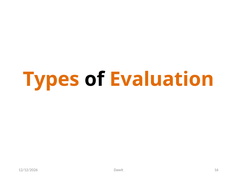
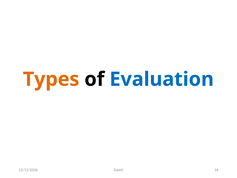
Evaluation colour: orange -> blue (162, 79)
